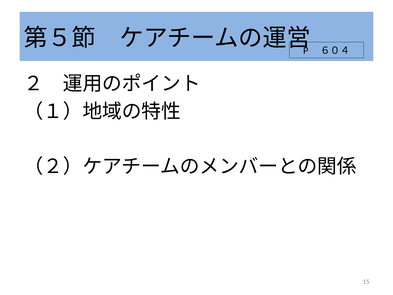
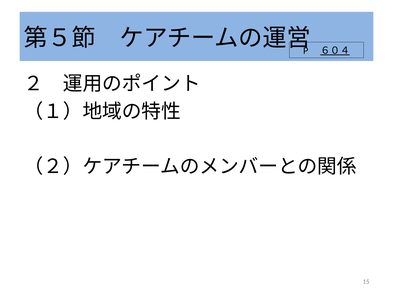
６０４ underline: none -> present (335, 51)
